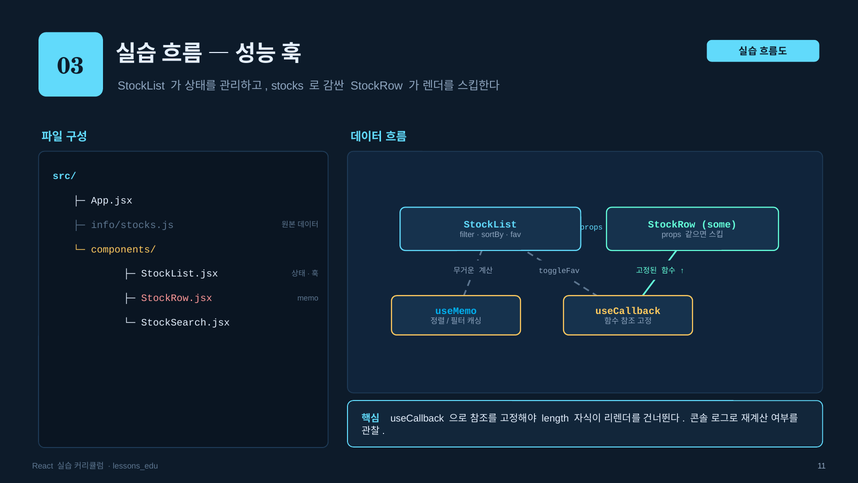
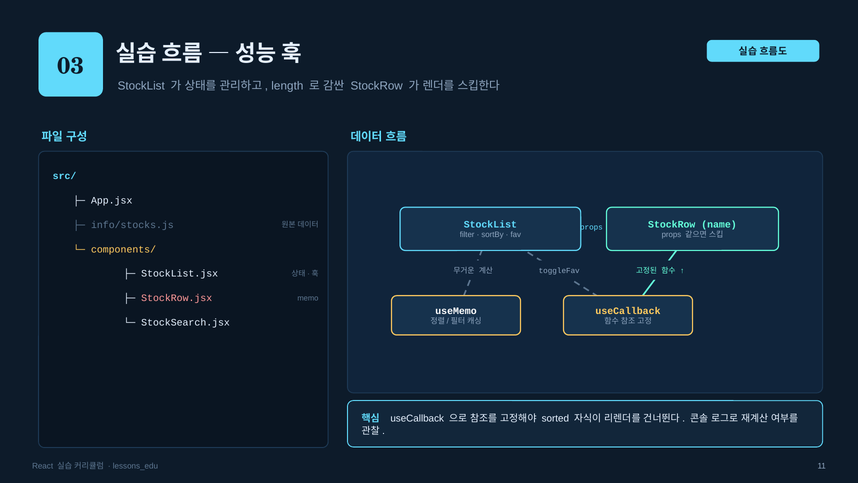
stocks: stocks -> length (287, 86)
some: some -> name (719, 224)
useMemo colour: light blue -> white (456, 311)
length: length -> sorted (555, 418)
